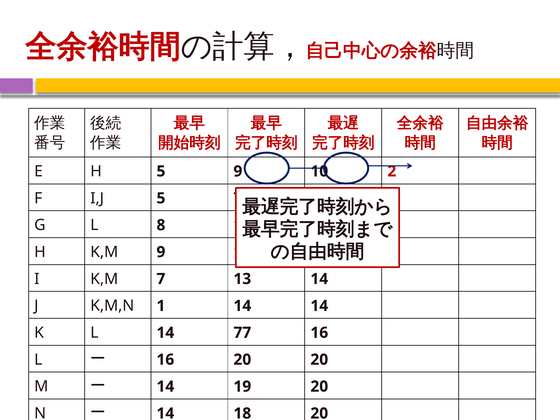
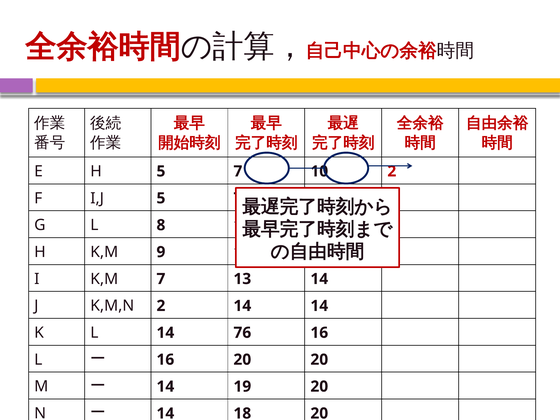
H 5 9: 9 -> 7 (238, 171)
K,M,N 1: 1 -> 2 (161, 306)
77: 77 -> 76 (242, 333)
